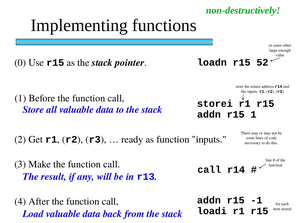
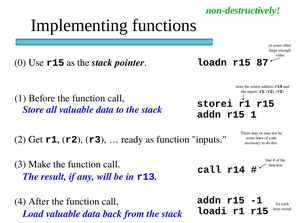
52: 52 -> 87 (262, 62)
